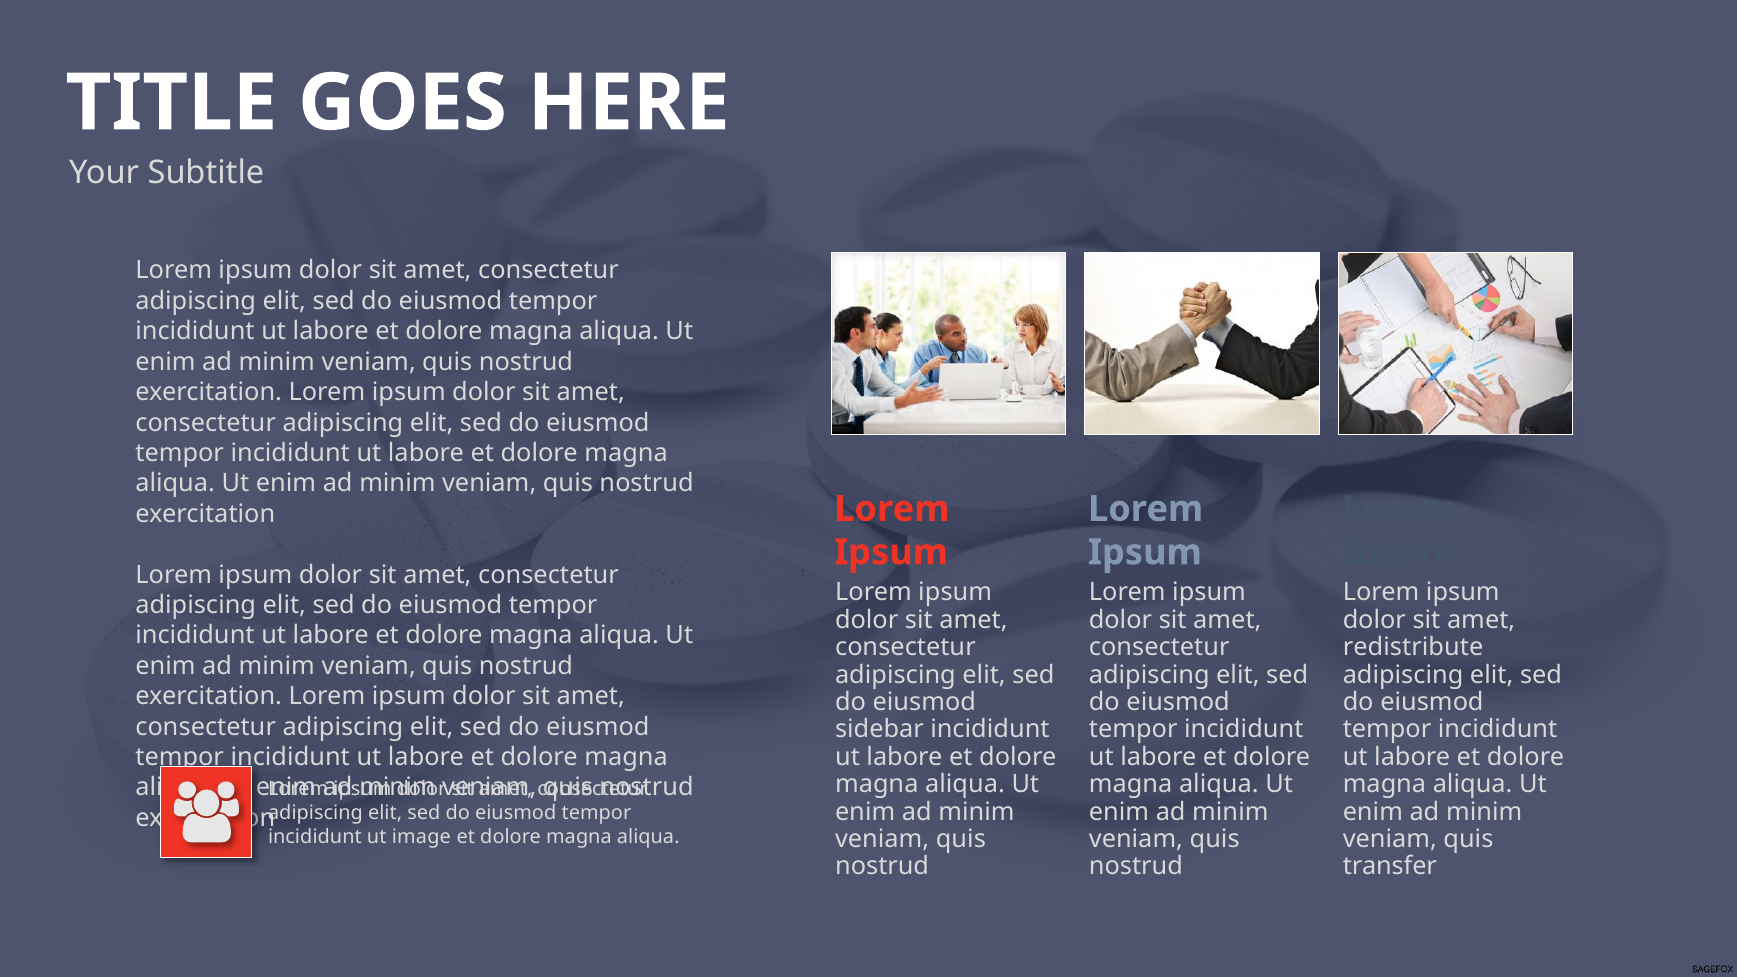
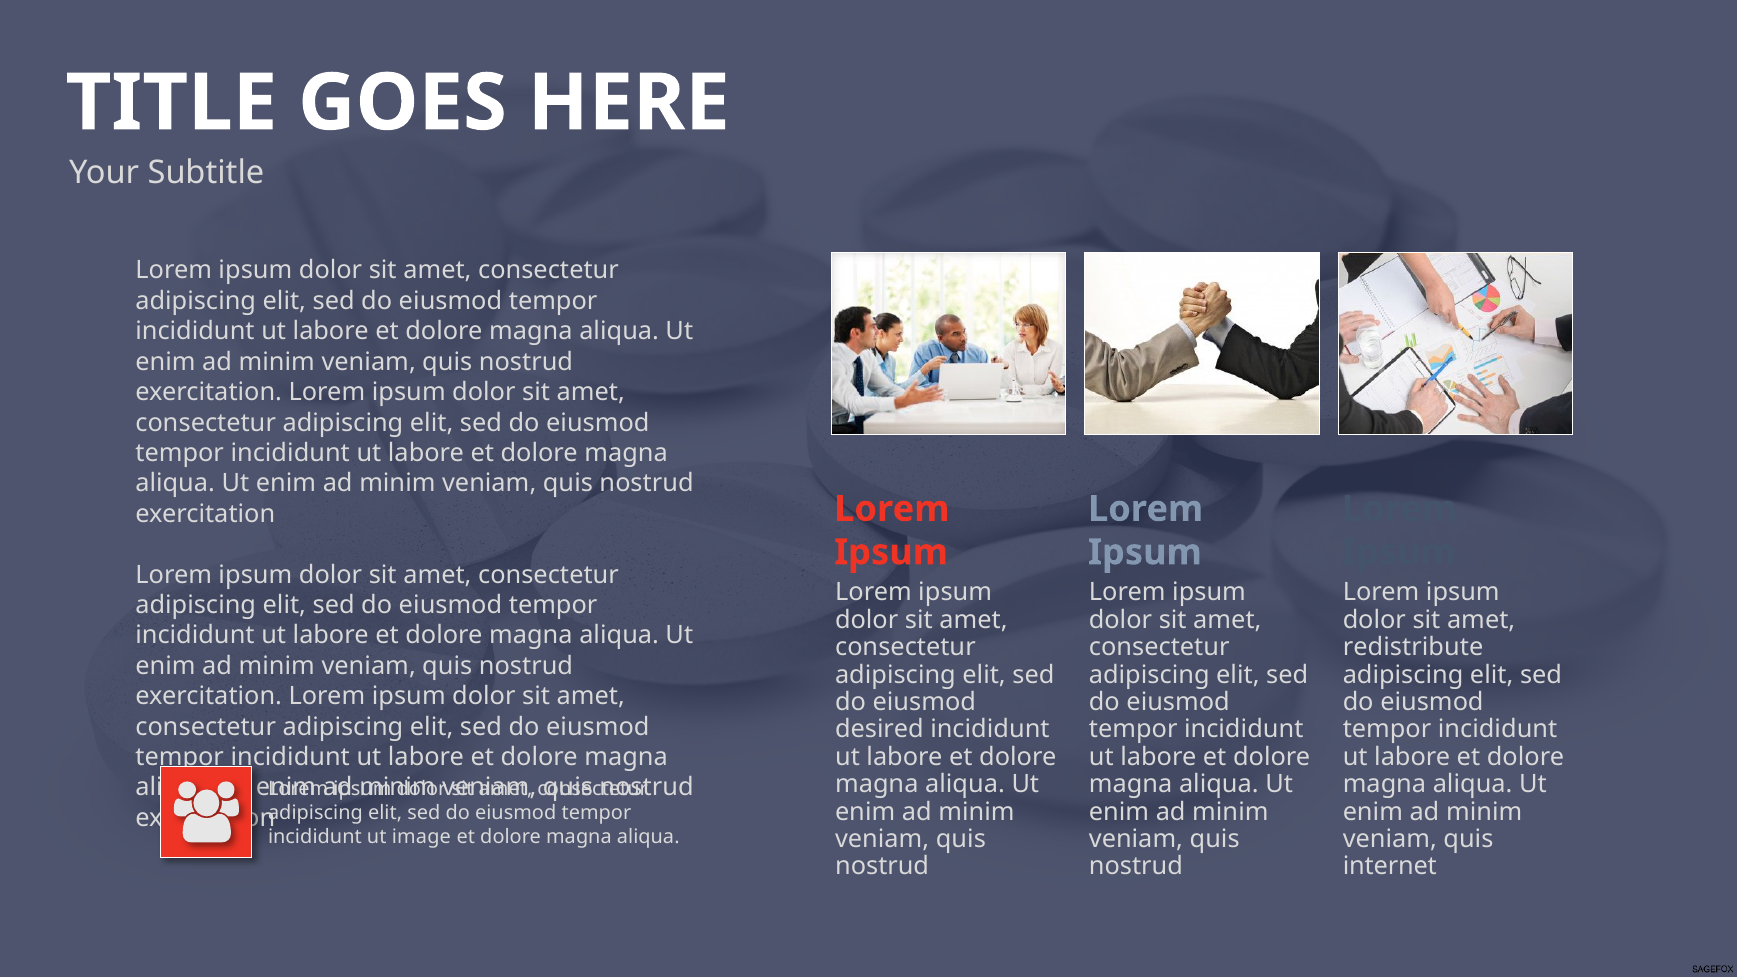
sidebar: sidebar -> desired (879, 730)
transfer: transfer -> internet (1390, 867)
